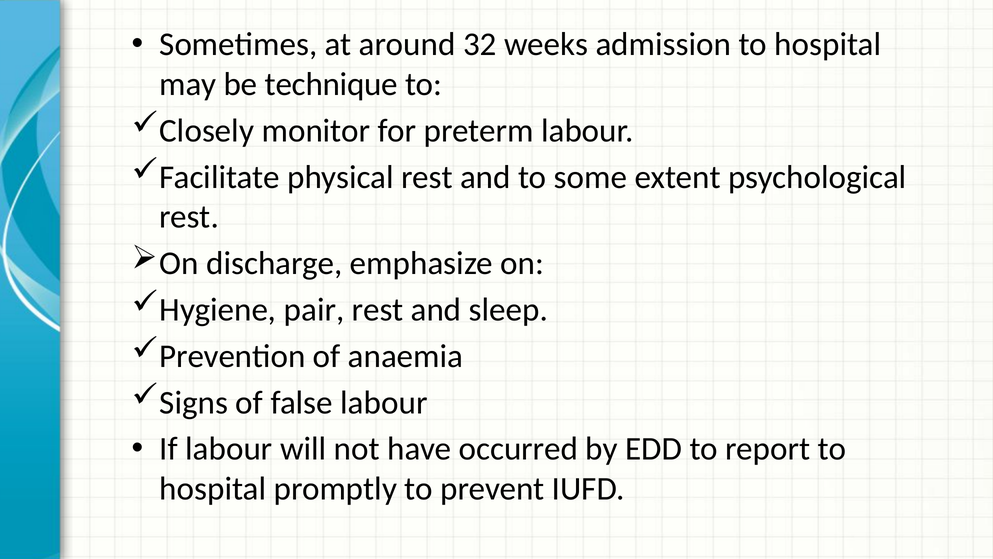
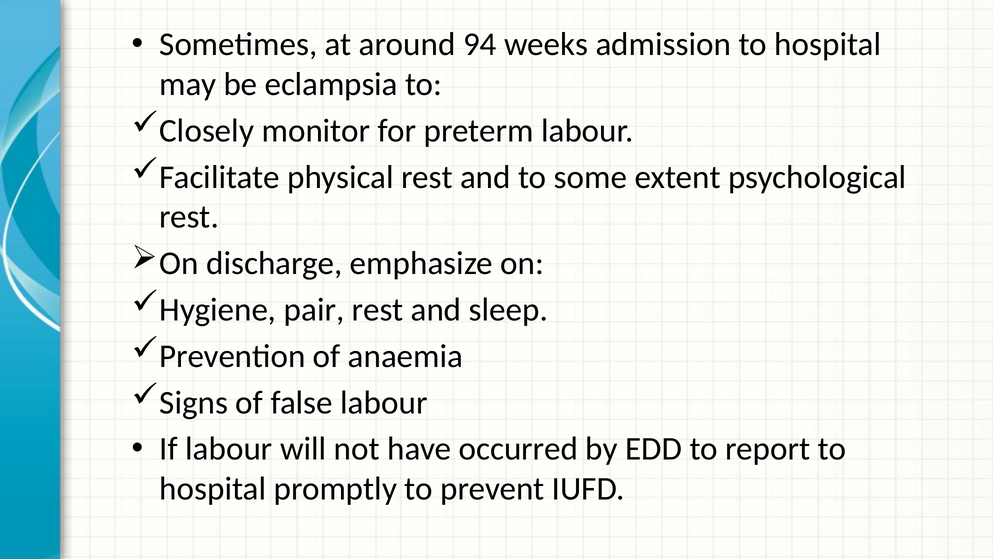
32: 32 -> 94 (480, 44)
technique: technique -> eclampsia (331, 84)
